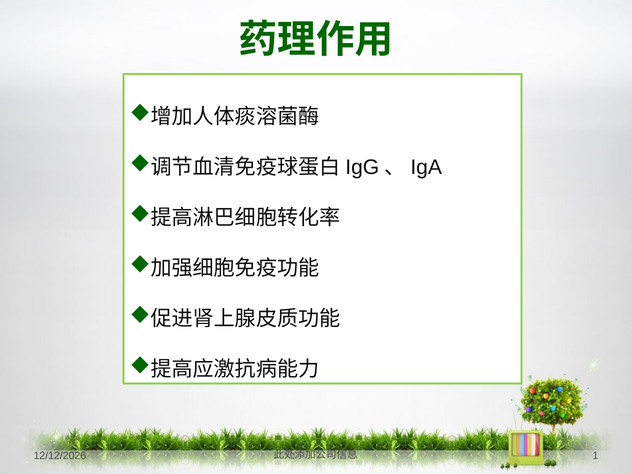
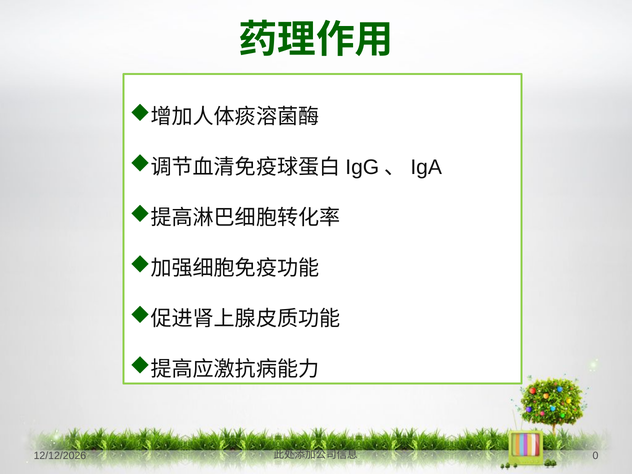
1: 1 -> 0 (595, 456)
